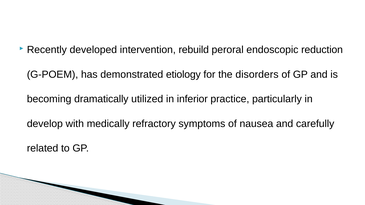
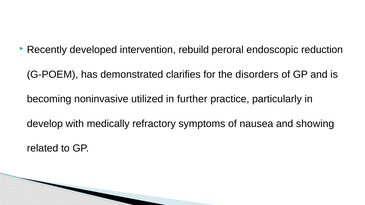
etiology: etiology -> clarifies (183, 75)
dramatically: dramatically -> noninvasive (101, 99)
inferior: inferior -> further (192, 99)
carefully: carefully -> showing (315, 124)
